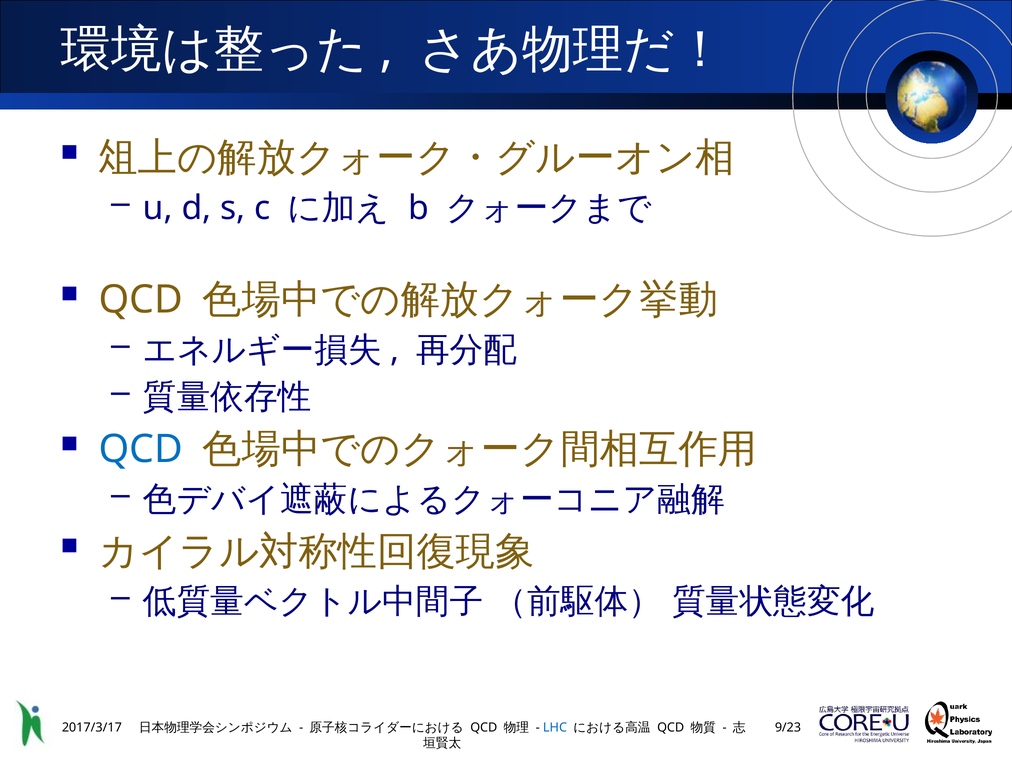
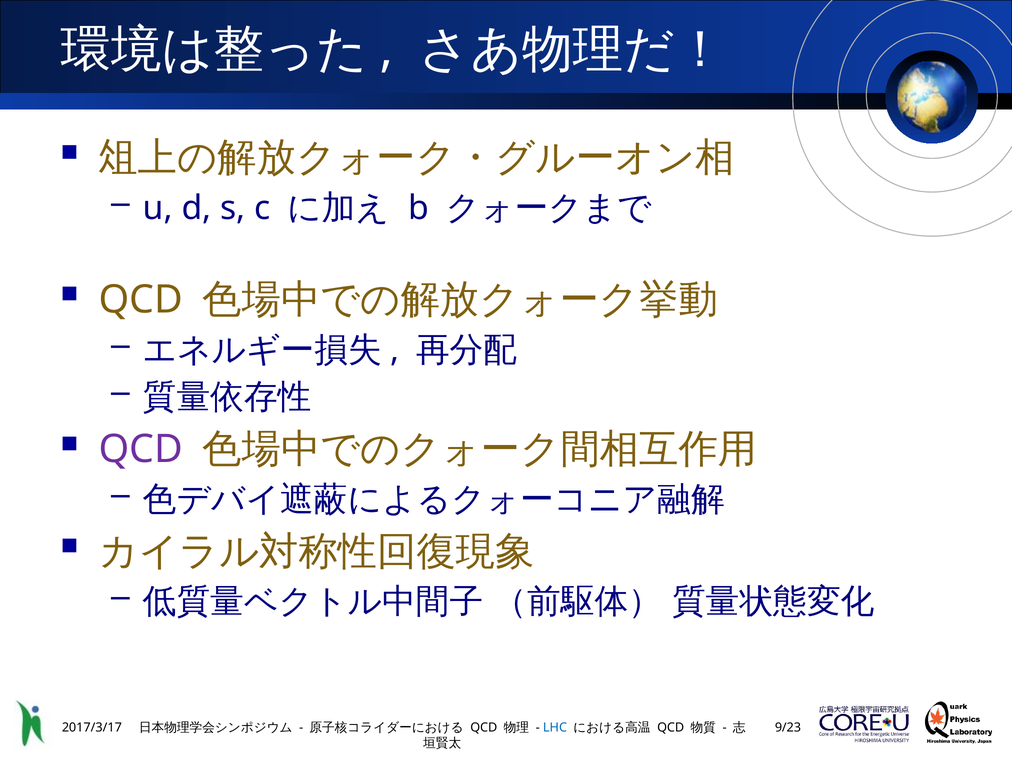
QCD colour: blue -> purple (141, 449)
